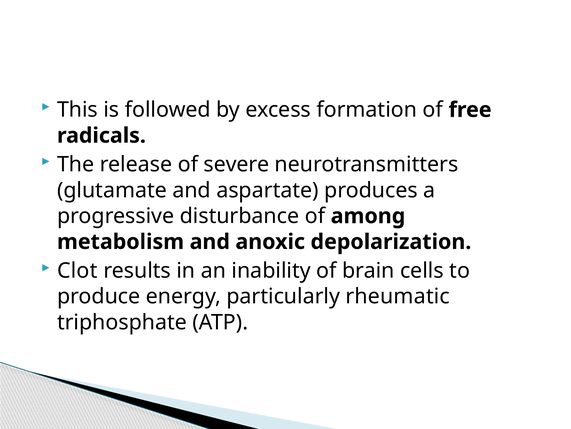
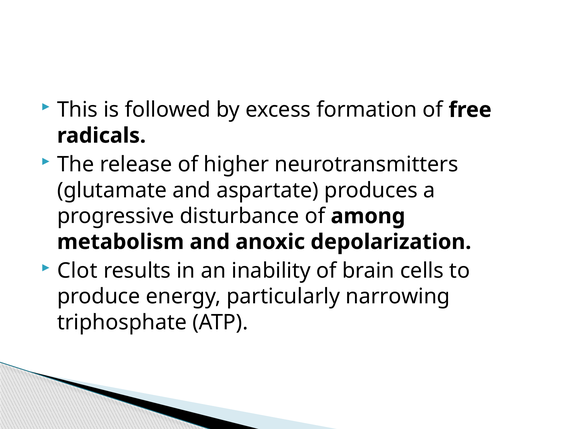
severe: severe -> higher (236, 164)
rheumatic: rheumatic -> narrowing (398, 296)
